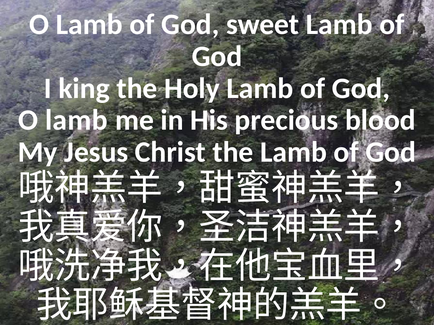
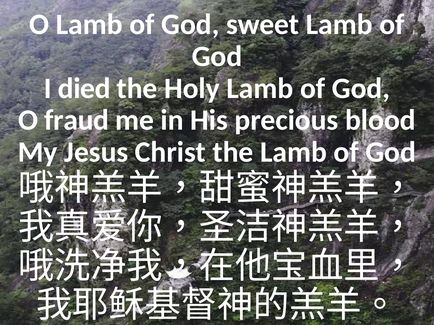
king: king -> died (84, 88)
lamb: lamb -> fraud (77, 120)
